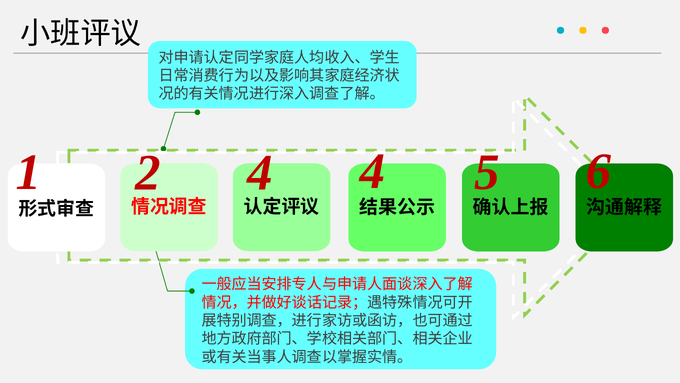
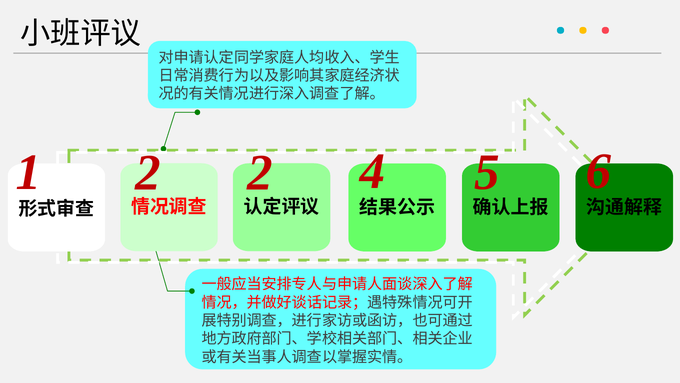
2 4: 4 -> 2 (260, 173)
